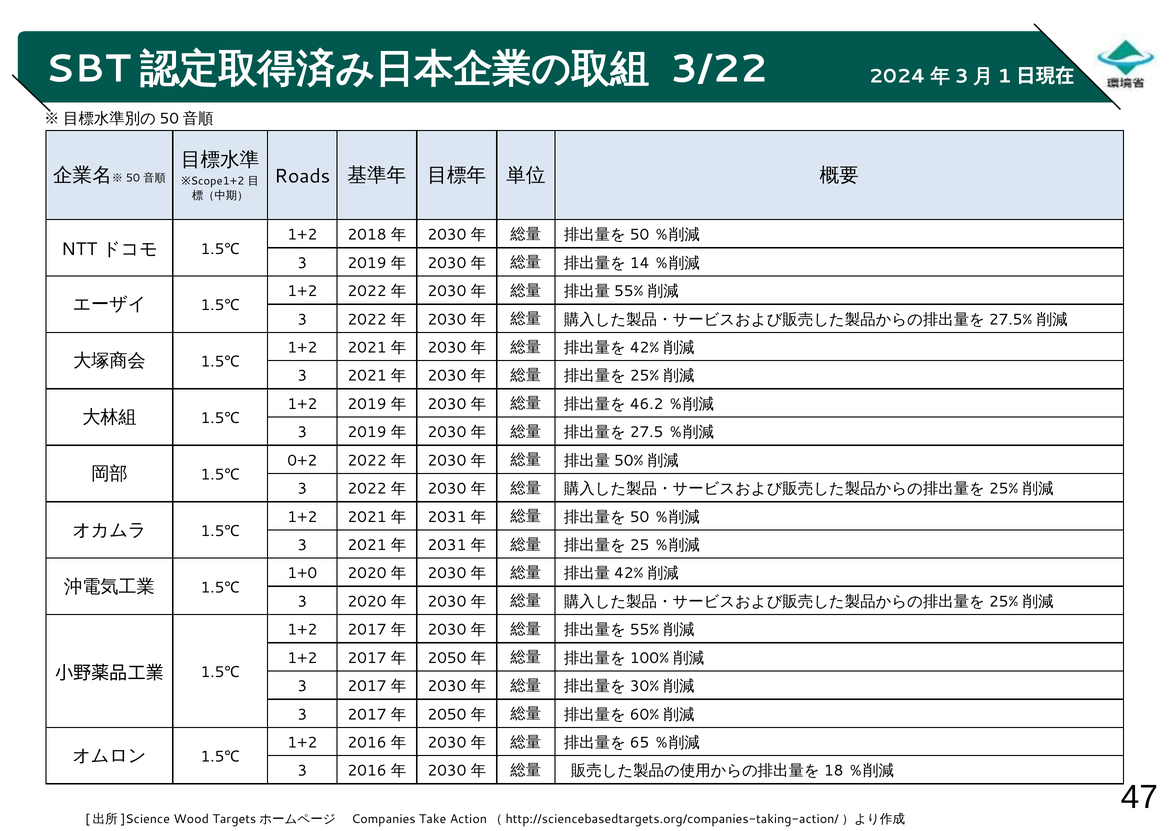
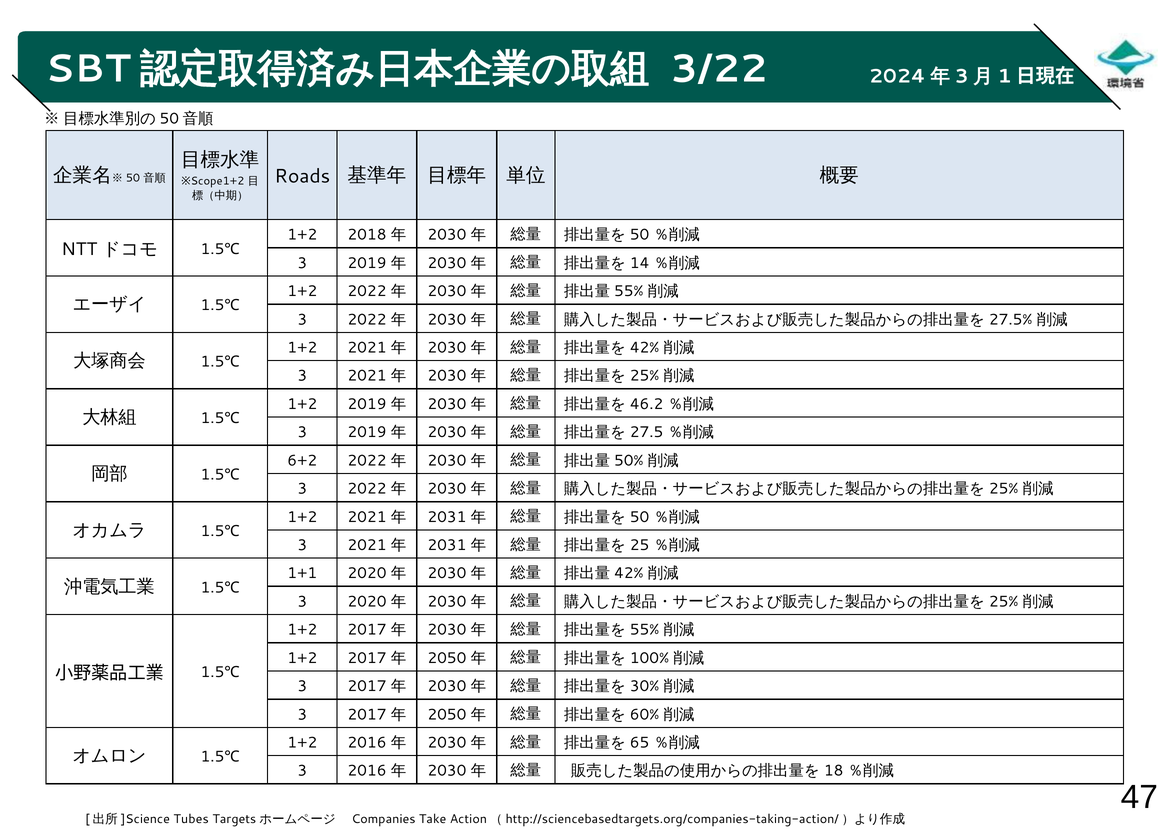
0+2: 0+2 -> 6+2 (302, 460)
1+0: 1+0 -> 1+1 (302, 573)
Wood: Wood -> Tubes (191, 819)
